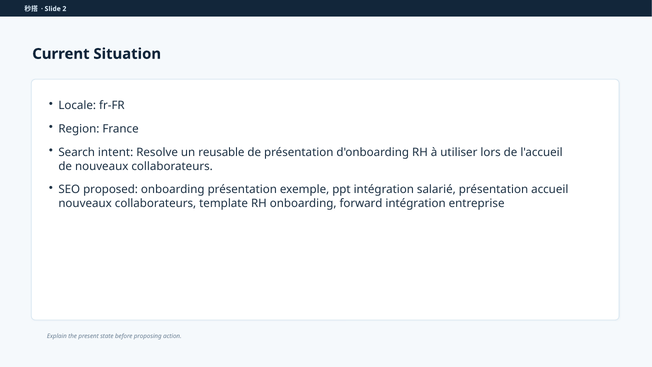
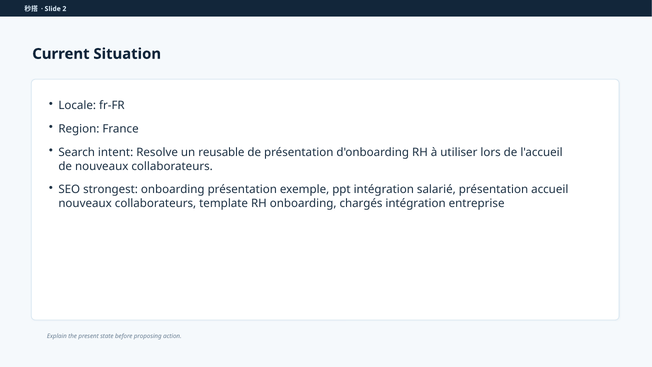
proposed: proposed -> strongest (111, 189)
forward: forward -> chargés (361, 203)
